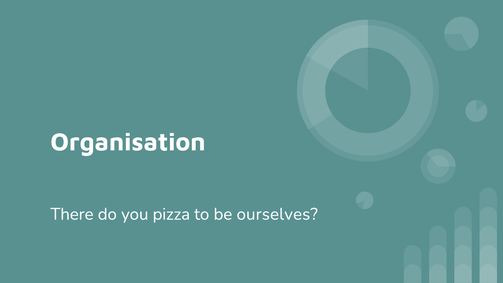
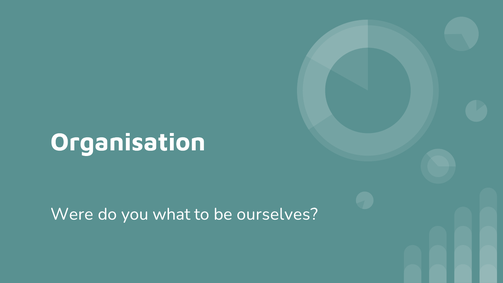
There: There -> Were (72, 214)
pizza: pizza -> what (171, 214)
